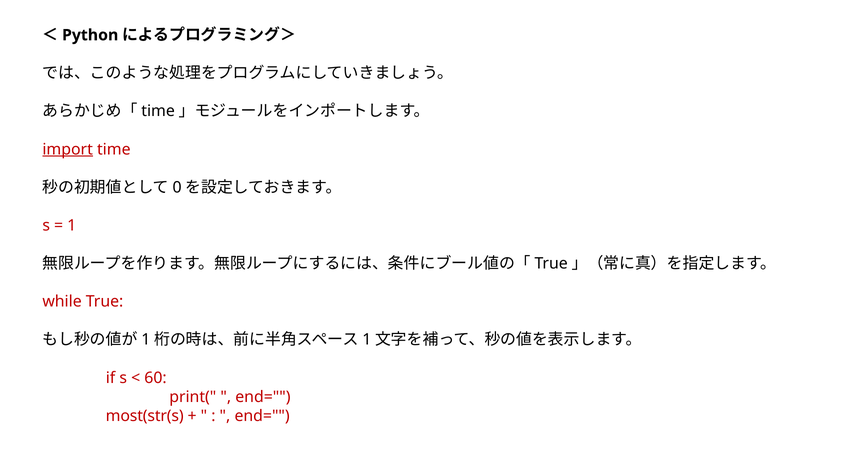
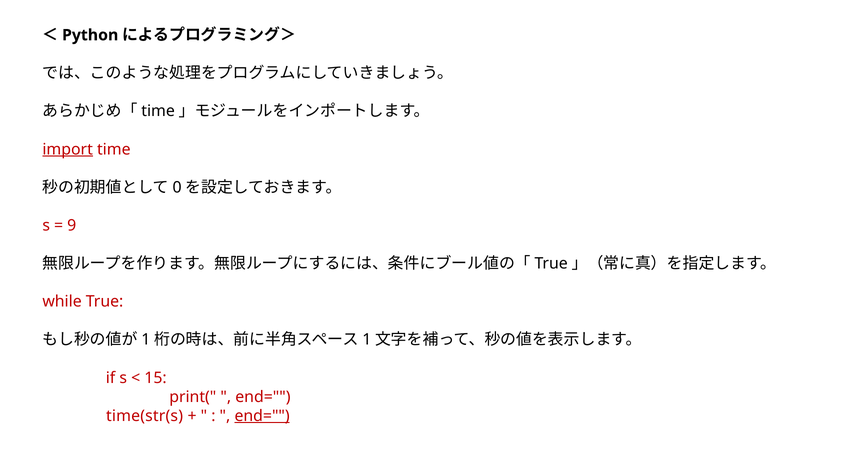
1: 1 -> 9 (72, 225)
60: 60 -> 15 (156, 378)
most(str(s: most(str(s -> time(str(s (145, 416)
end= underline: none -> present (262, 416)
